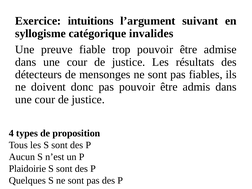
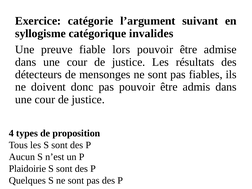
intuitions: intuitions -> catégorie (91, 21)
trop: trop -> lors (121, 50)
